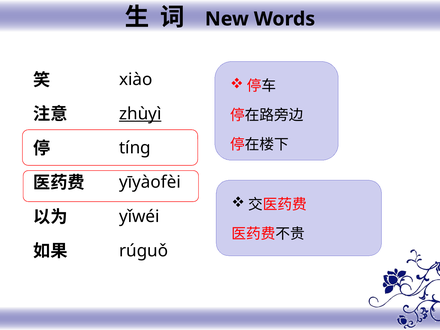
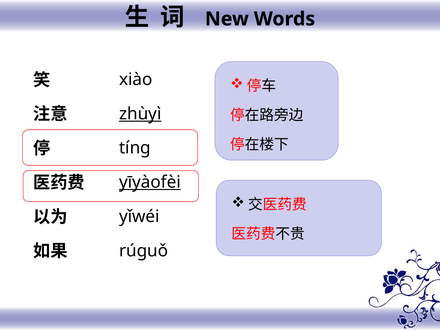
yīyàofèi underline: none -> present (150, 182)
